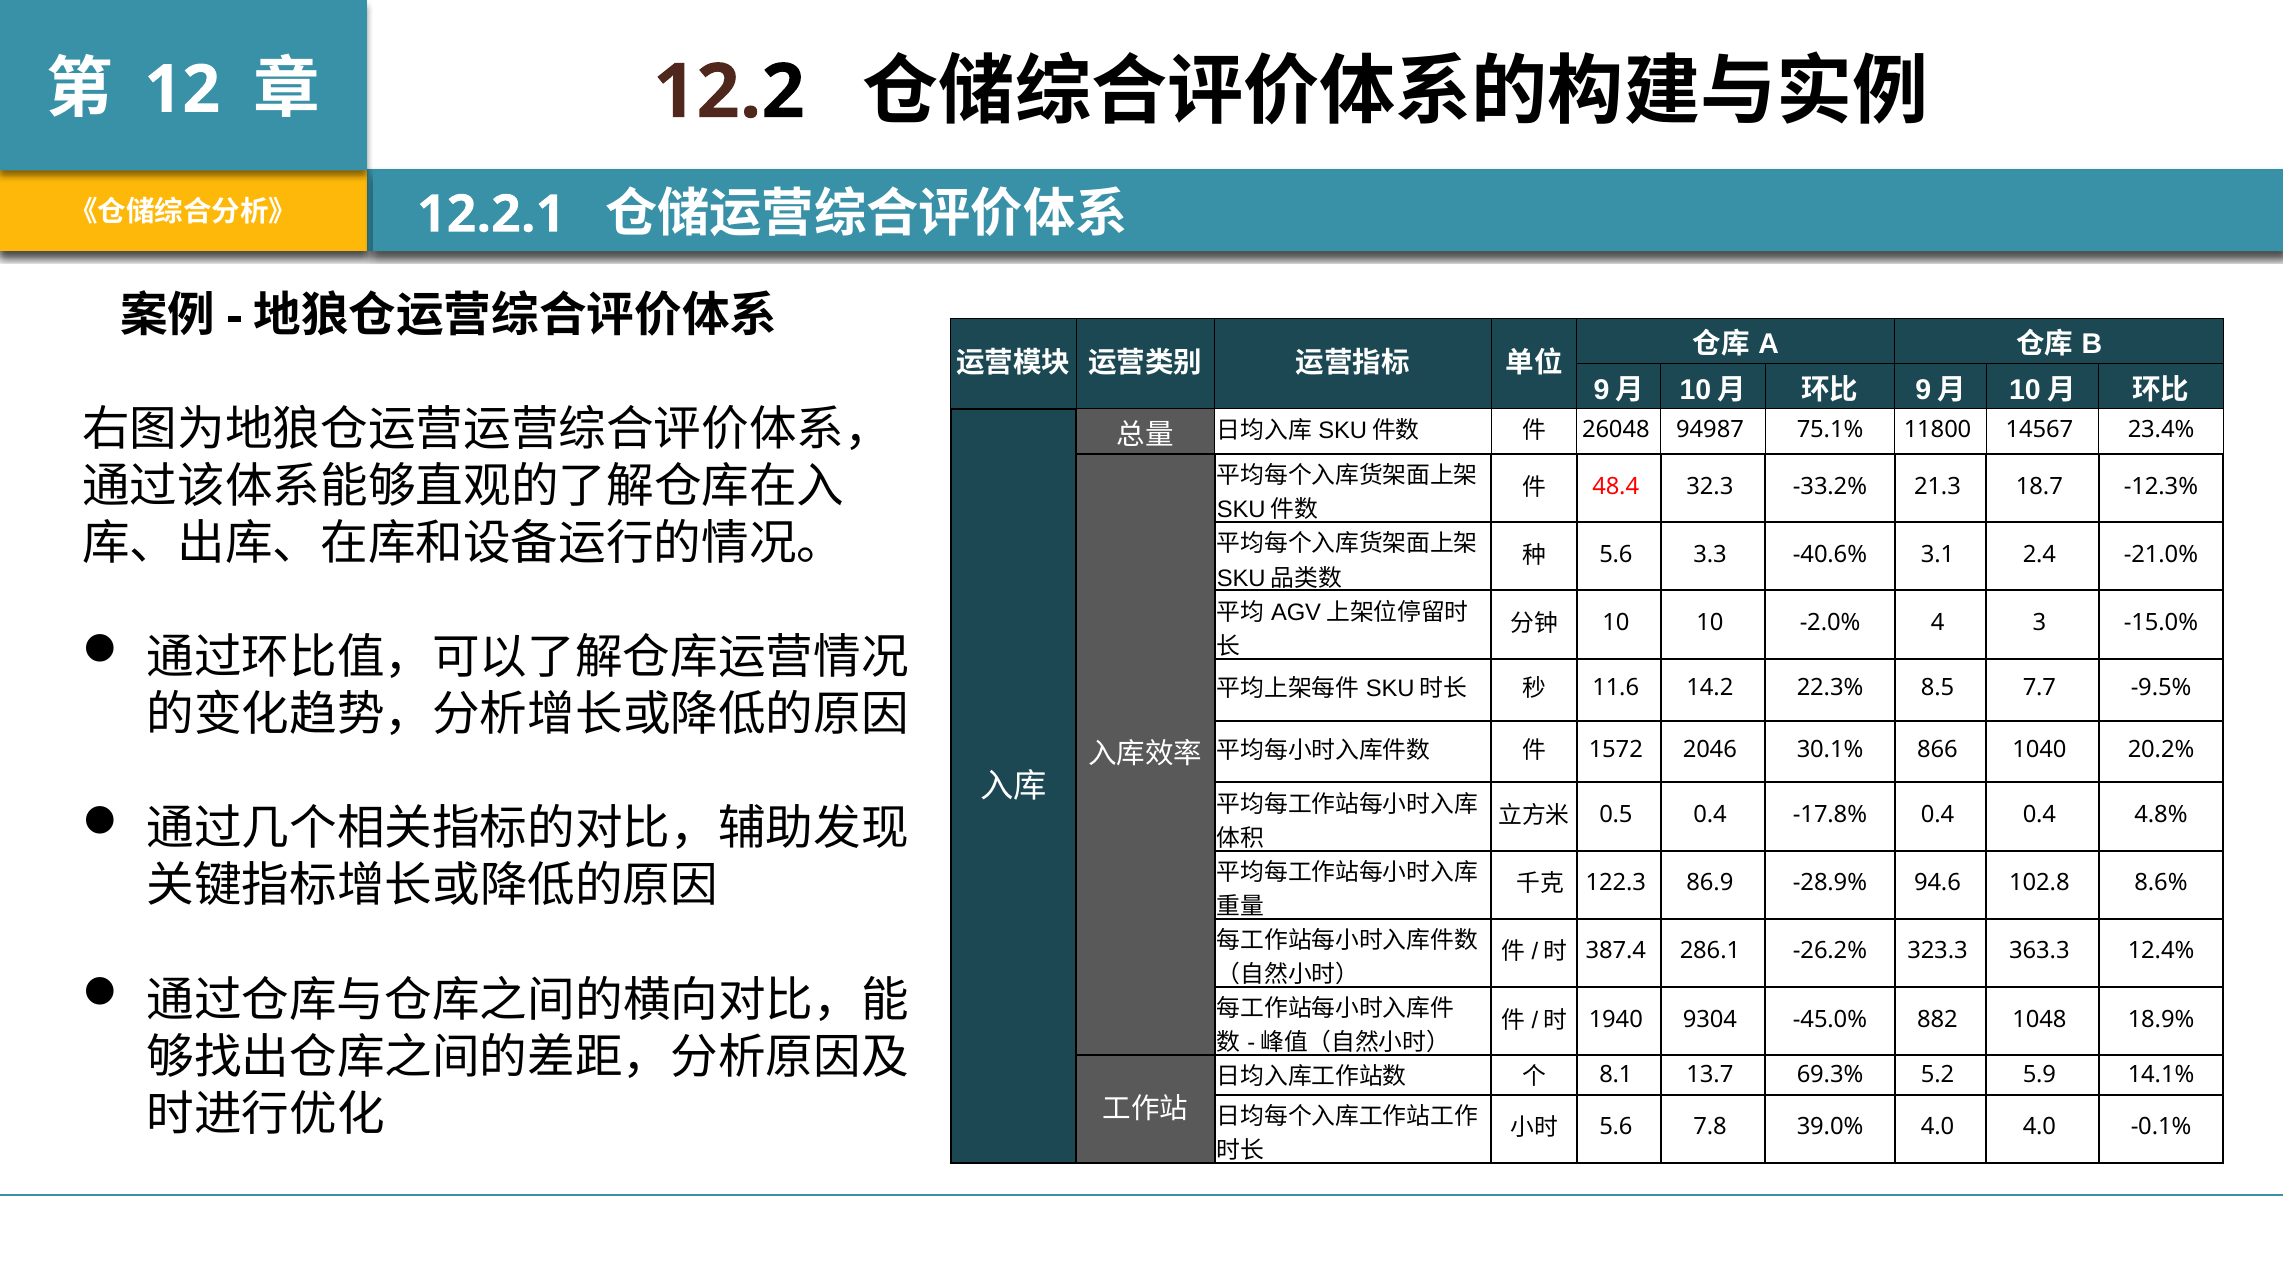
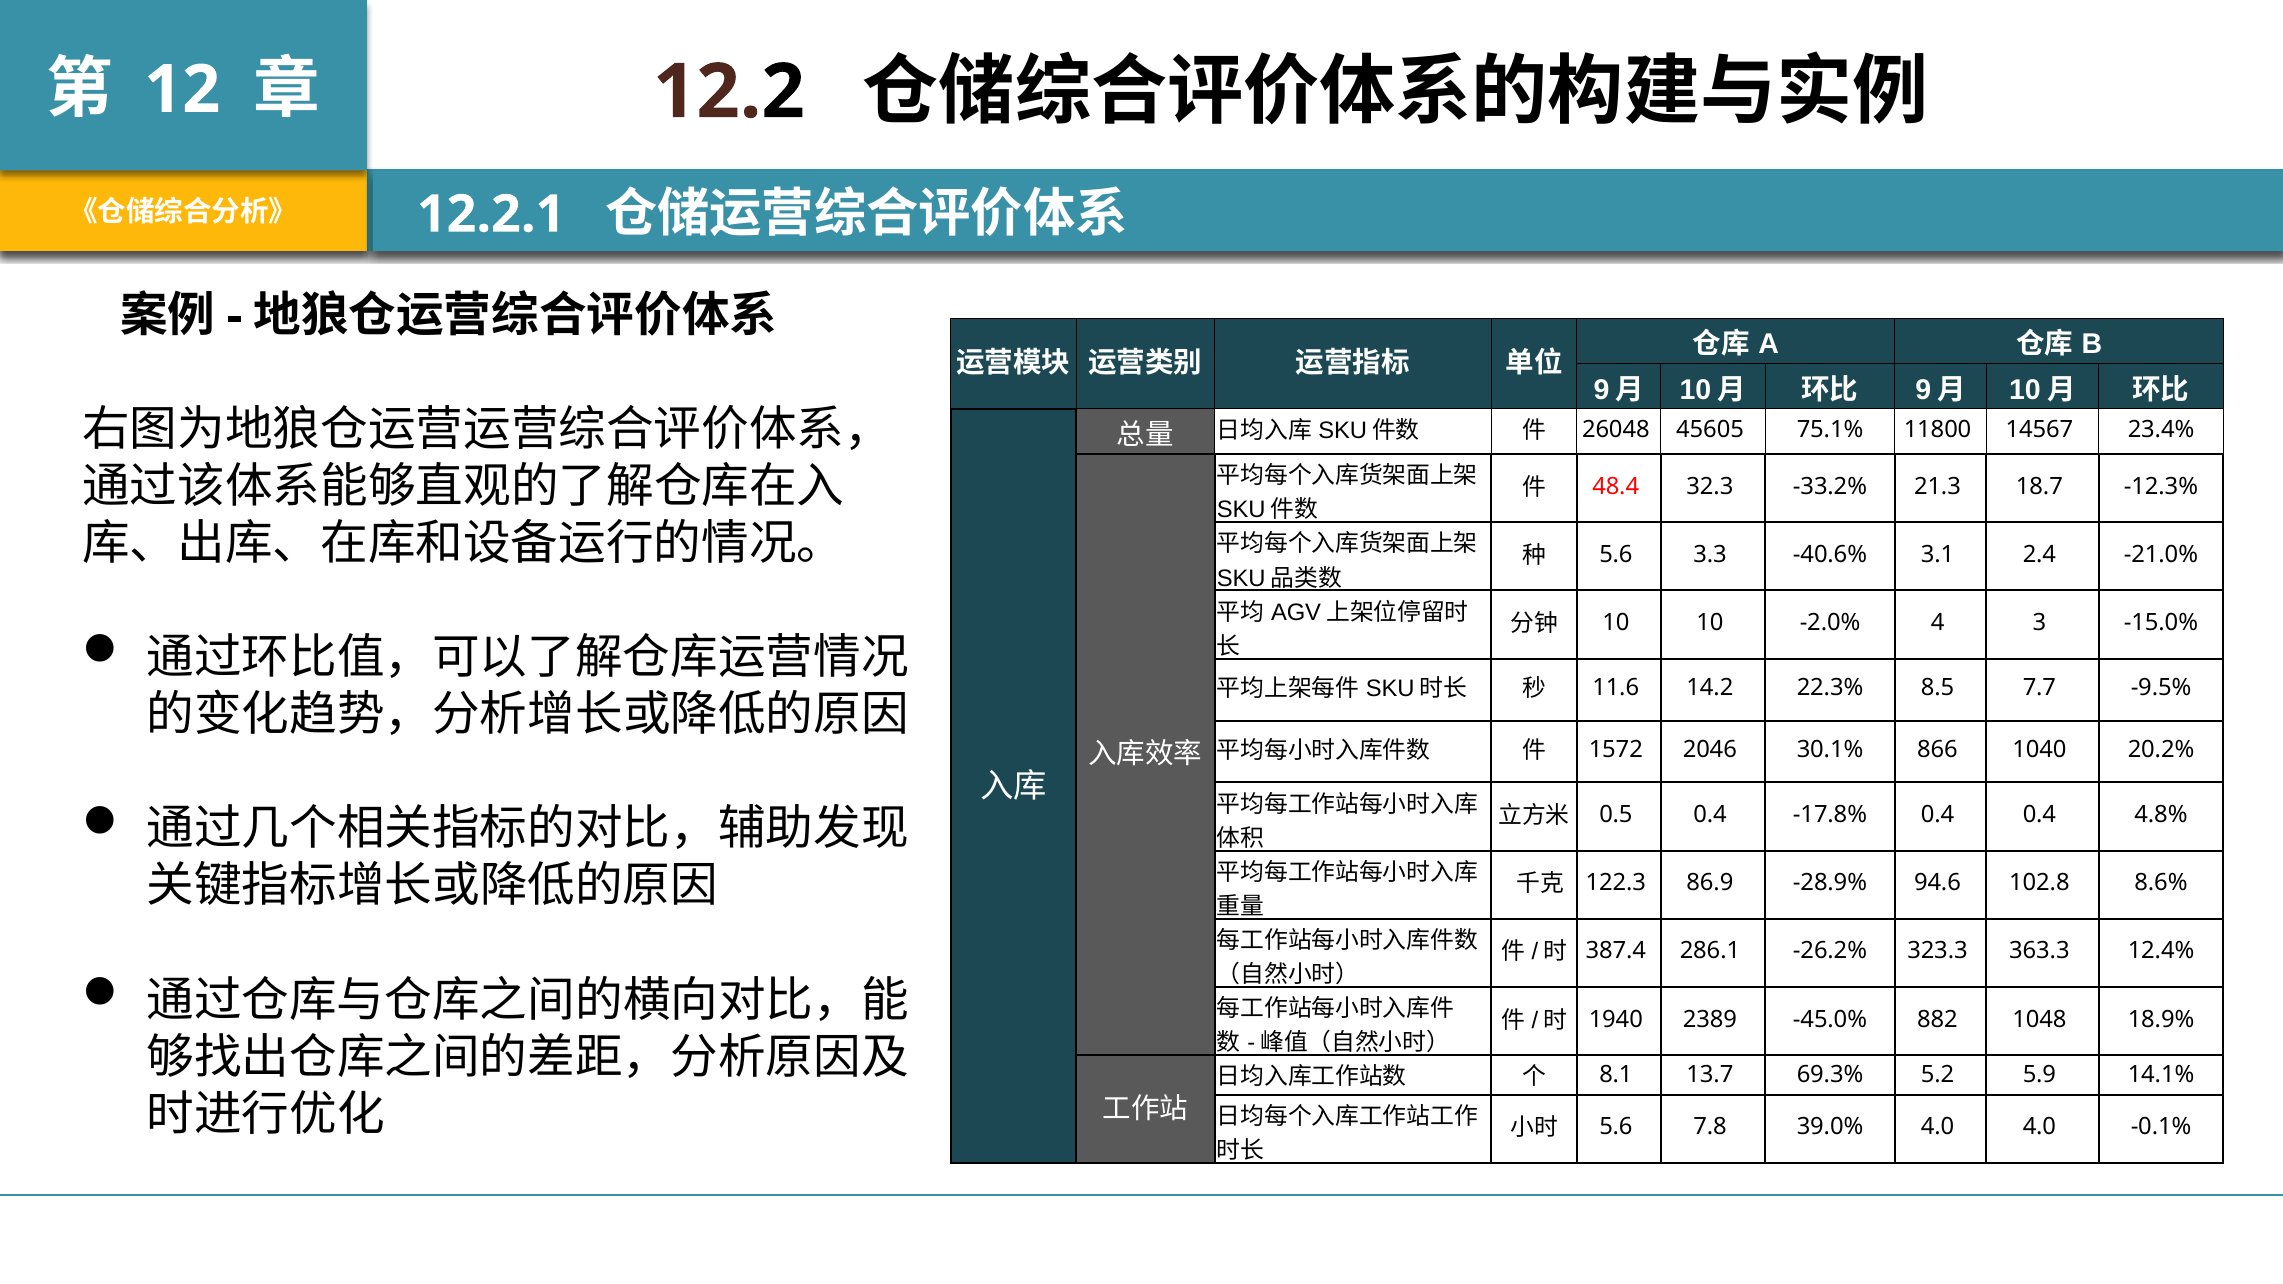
94987: 94987 -> 45605 (1710, 430)
9304: 9304 -> 2389 (1710, 1019)
